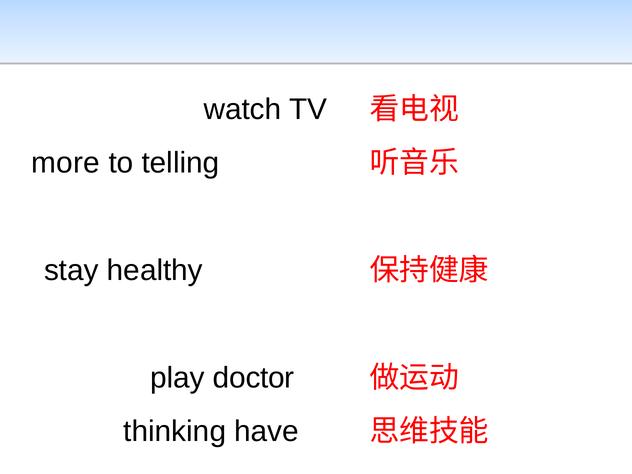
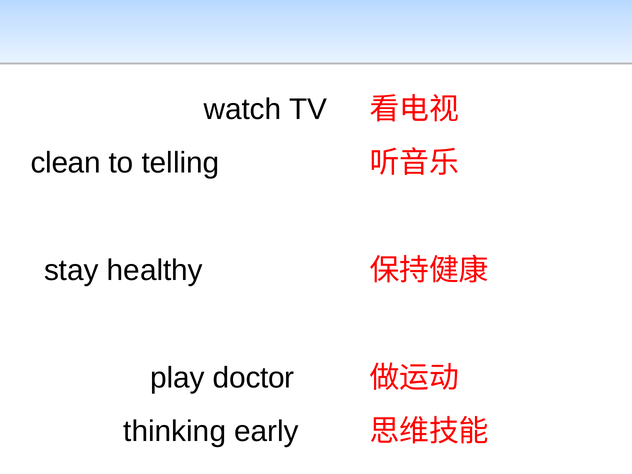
more: more -> clean (66, 163)
have: have -> early (267, 432)
